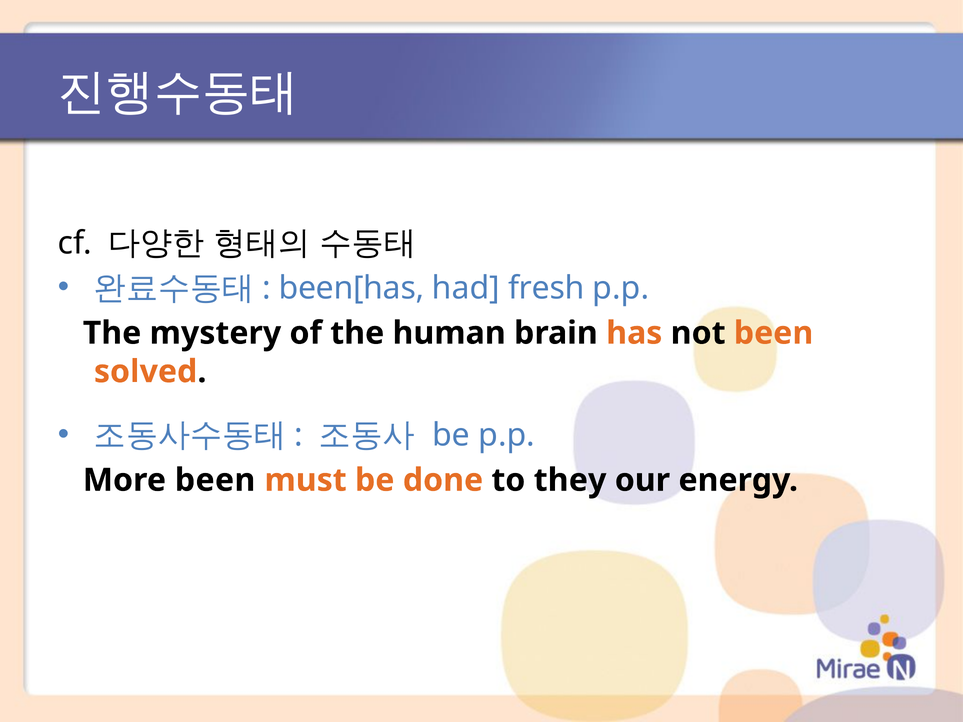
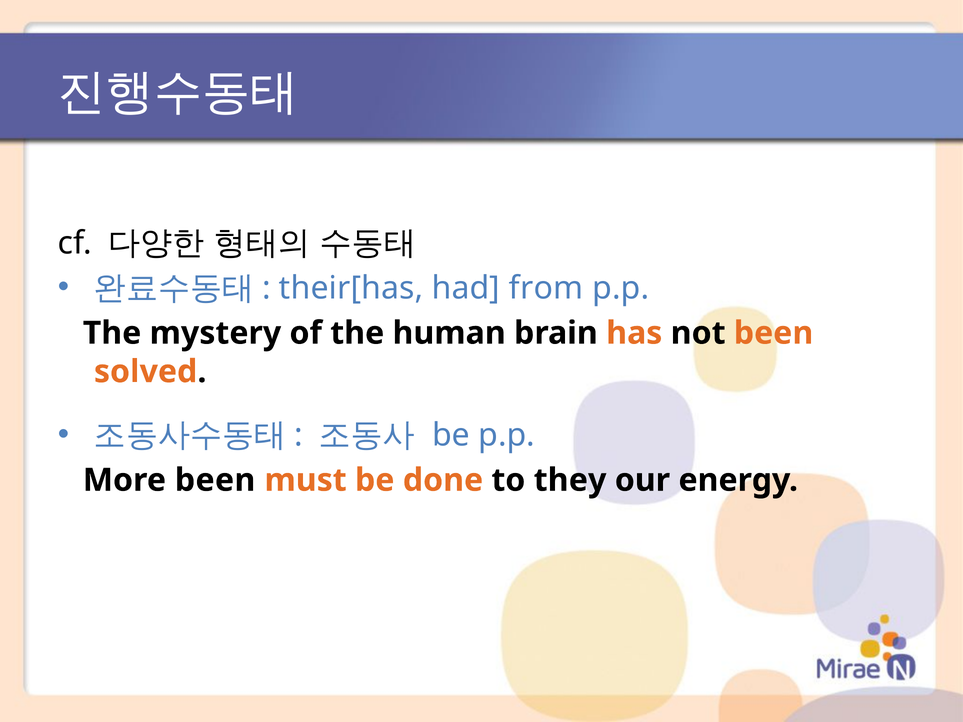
been[has: been[has -> their[has (351, 288)
fresh: fresh -> from (546, 288)
